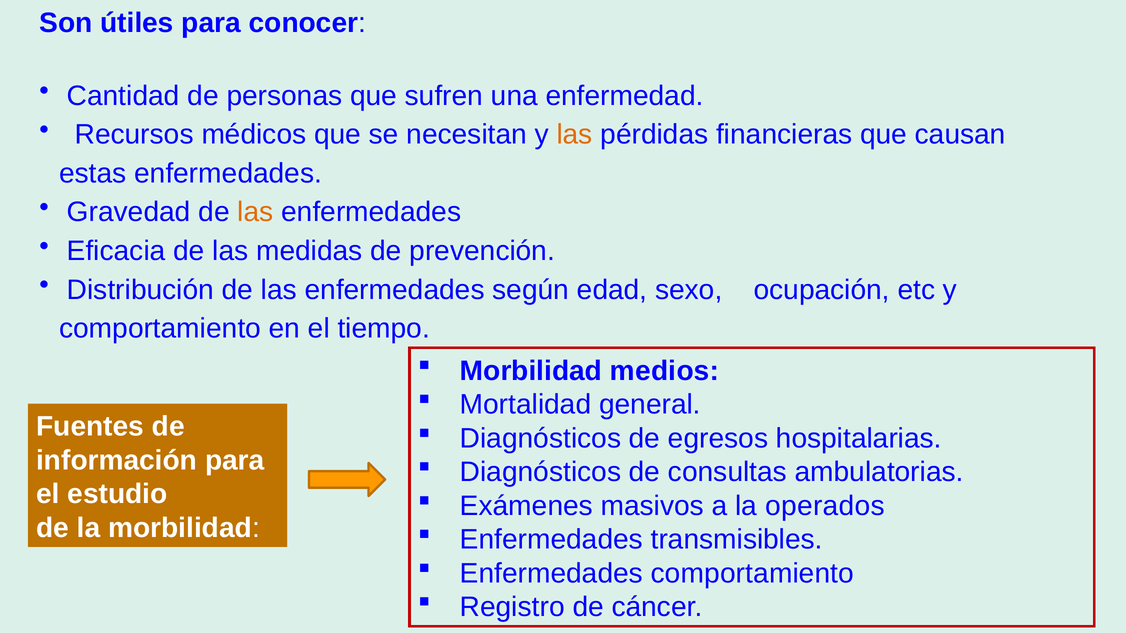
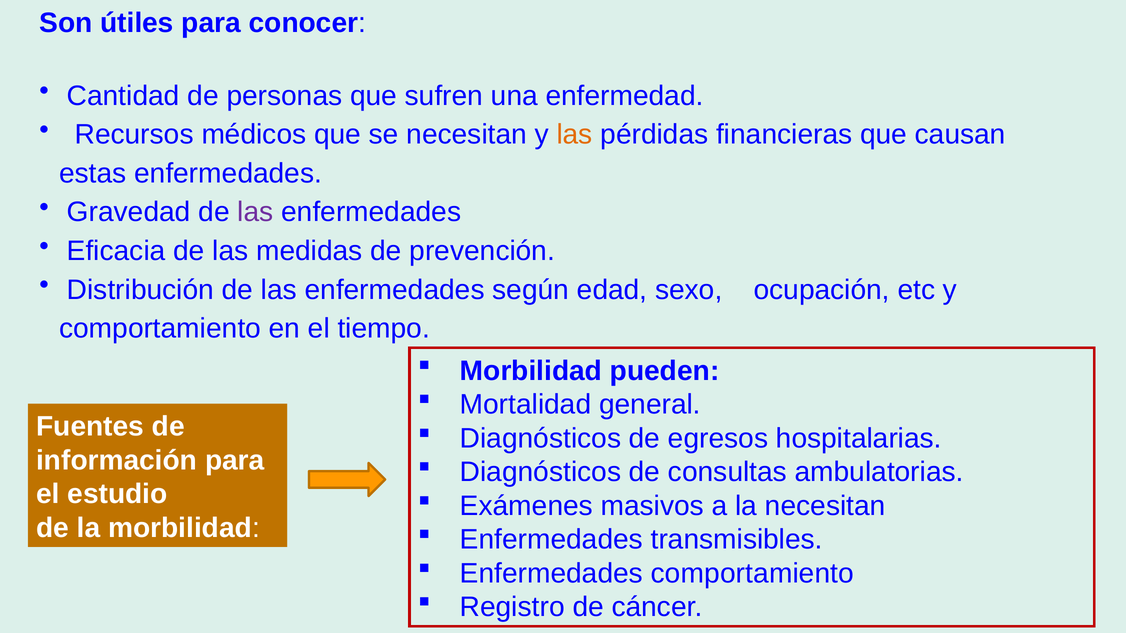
las colour: orange -> purple (255, 212)
medios: medios -> pueden (665, 371)
la operados: operados -> necesitan (825, 506)
